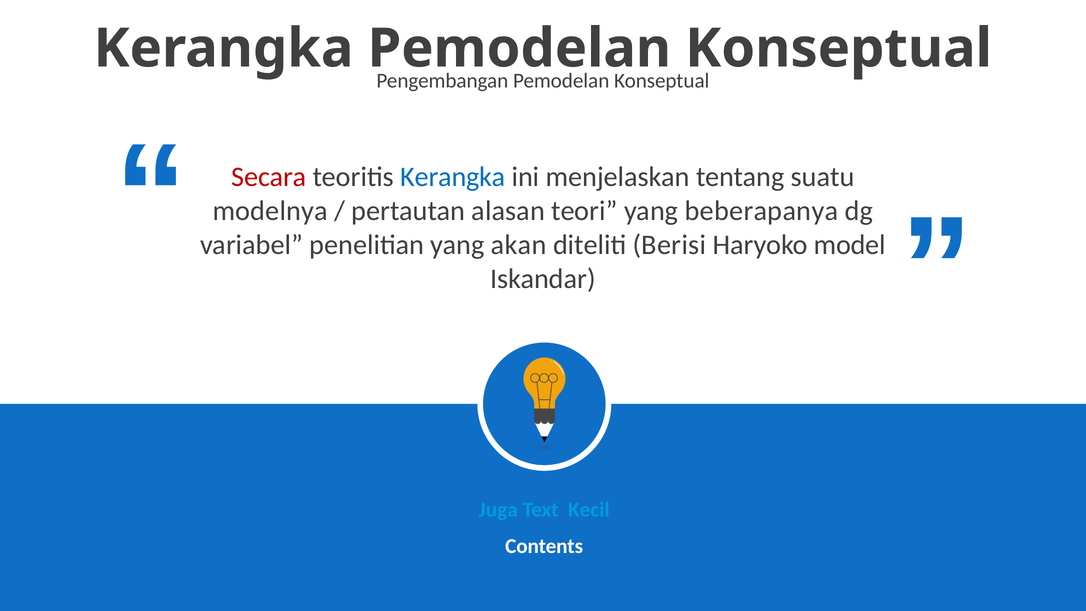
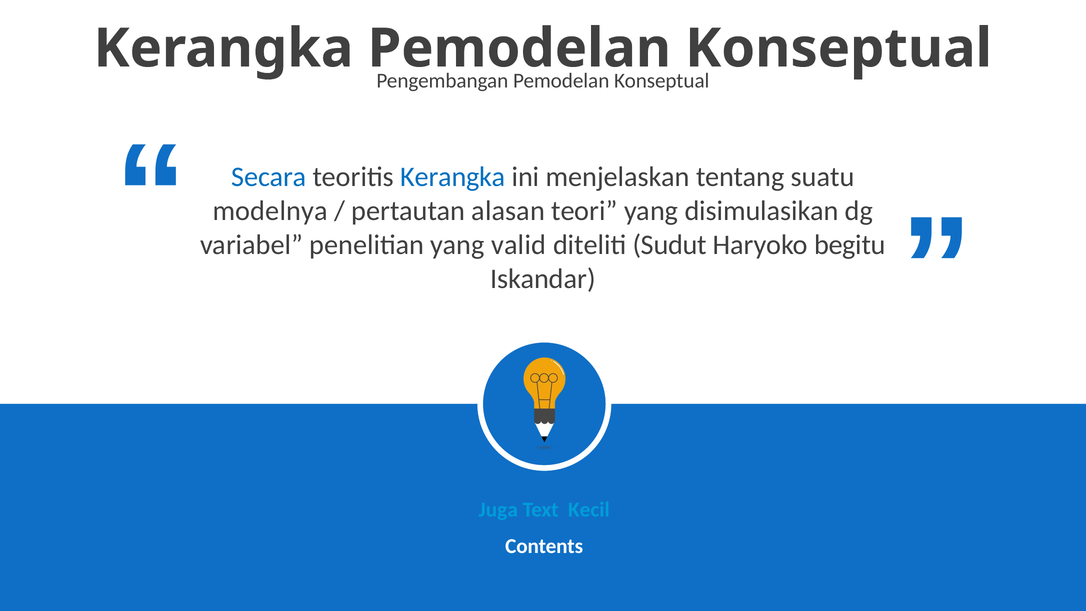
Secara colour: red -> blue (269, 177)
beberapanya: beberapanya -> disimulasikan (762, 211)
akan: akan -> valid (519, 245)
Berisi: Berisi -> Sudut (670, 245)
model: model -> begitu (850, 245)
